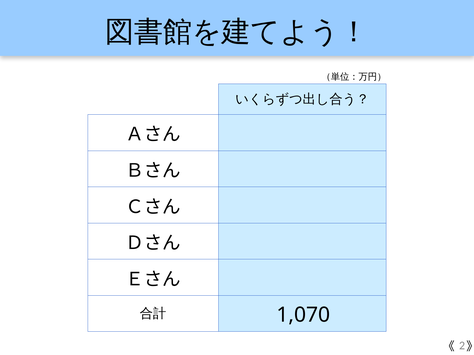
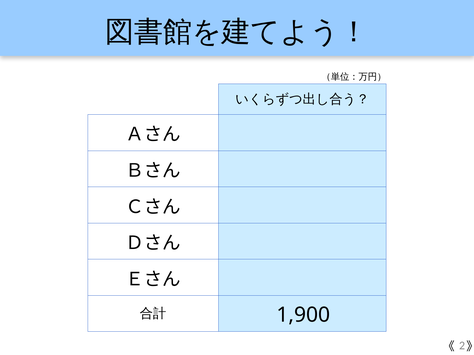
1,070: 1,070 -> 1,900 (303, 315)
